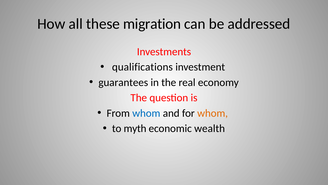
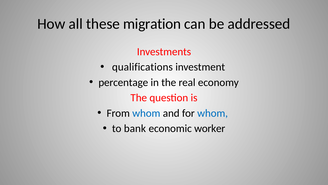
guarantees: guarantees -> percentage (123, 82)
whom colour: orange -> blue (213, 113)
myth: myth -> bank (135, 128)
wealth: wealth -> worker (210, 128)
